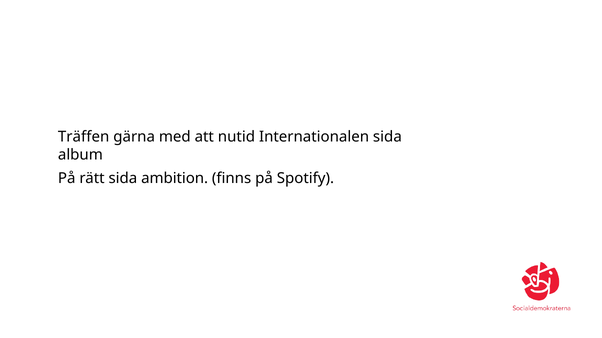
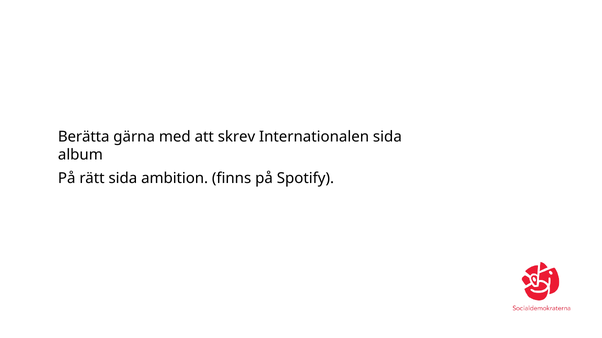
Träffen: Träffen -> Berätta (84, 137)
nutid: nutid -> skrev (237, 137)
